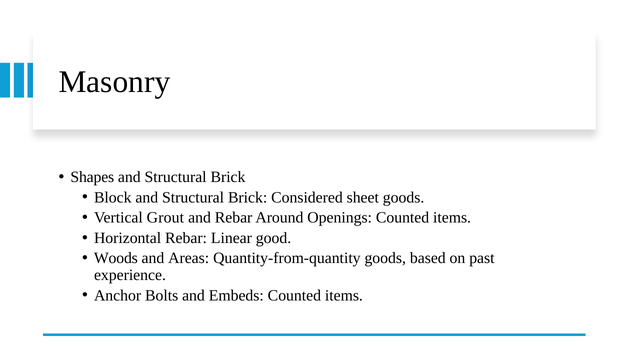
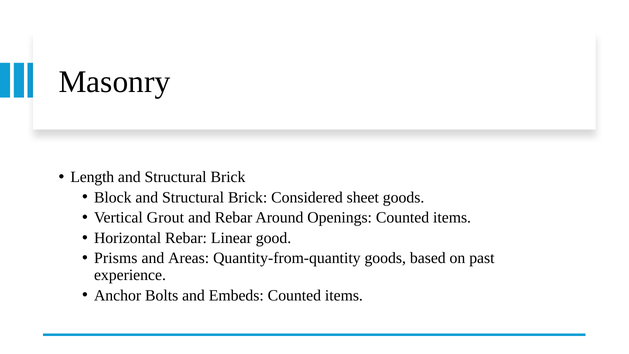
Shapes: Shapes -> Length (92, 177)
Woods: Woods -> Prisms (116, 258)
